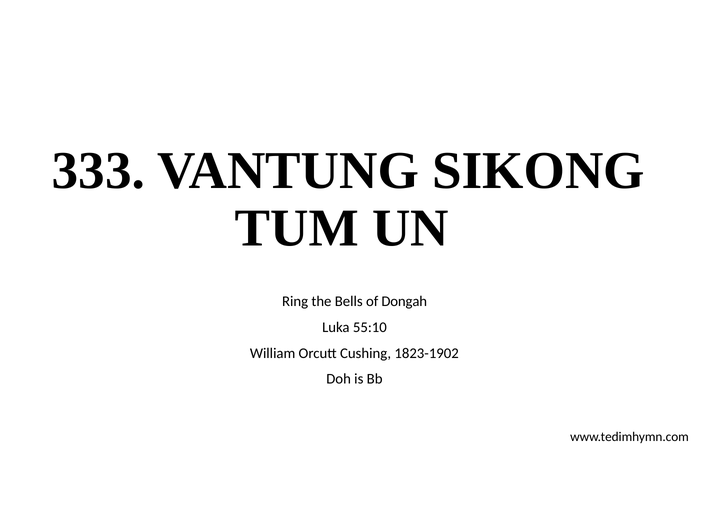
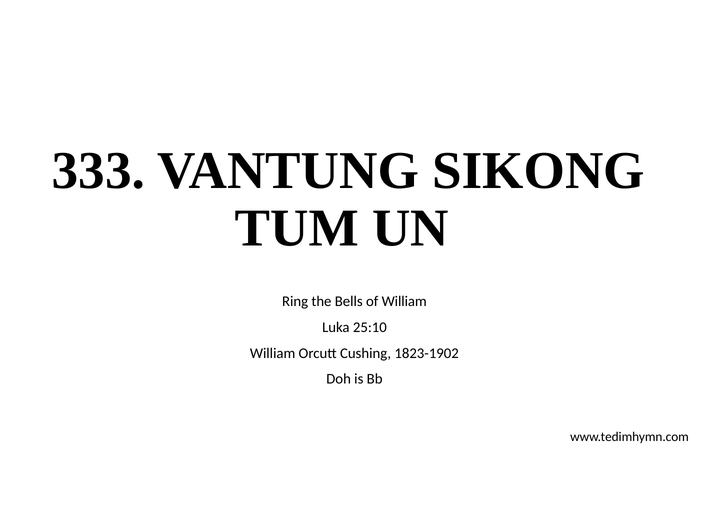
of Dongah: Dongah -> William (404, 301)
55:10: 55:10 -> 25:10 (370, 327)
